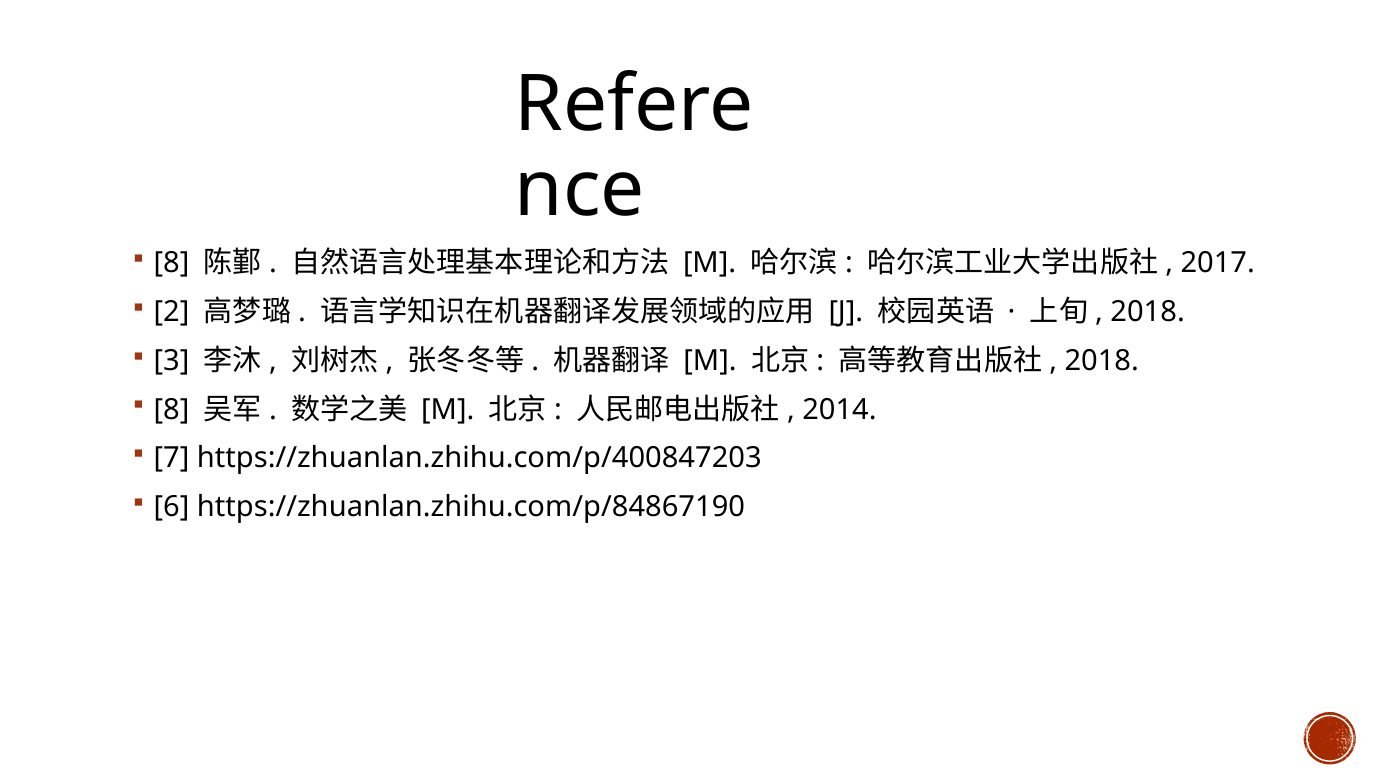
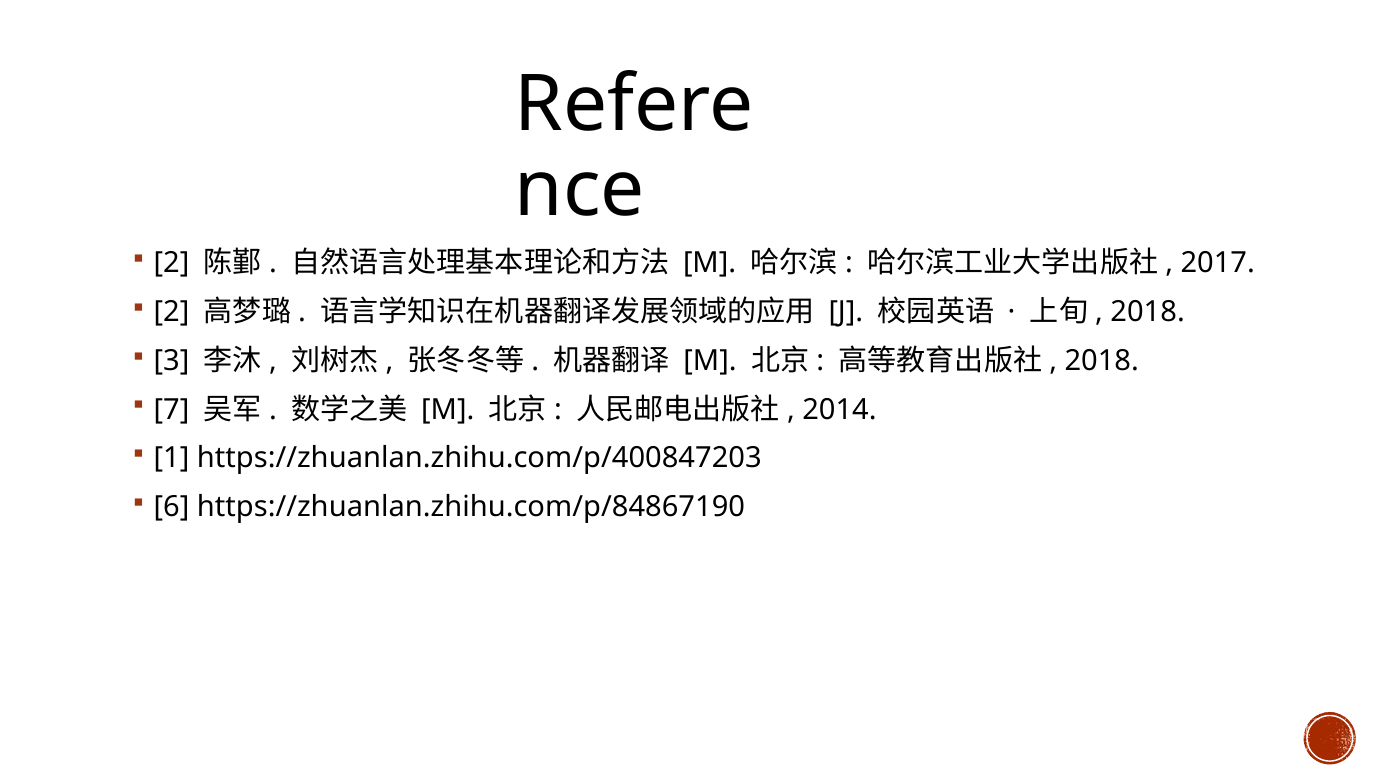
8: 8 -> 2 (172, 263)
8: 8 -> 7 (172, 410)
7: 7 -> 1 (172, 458)
